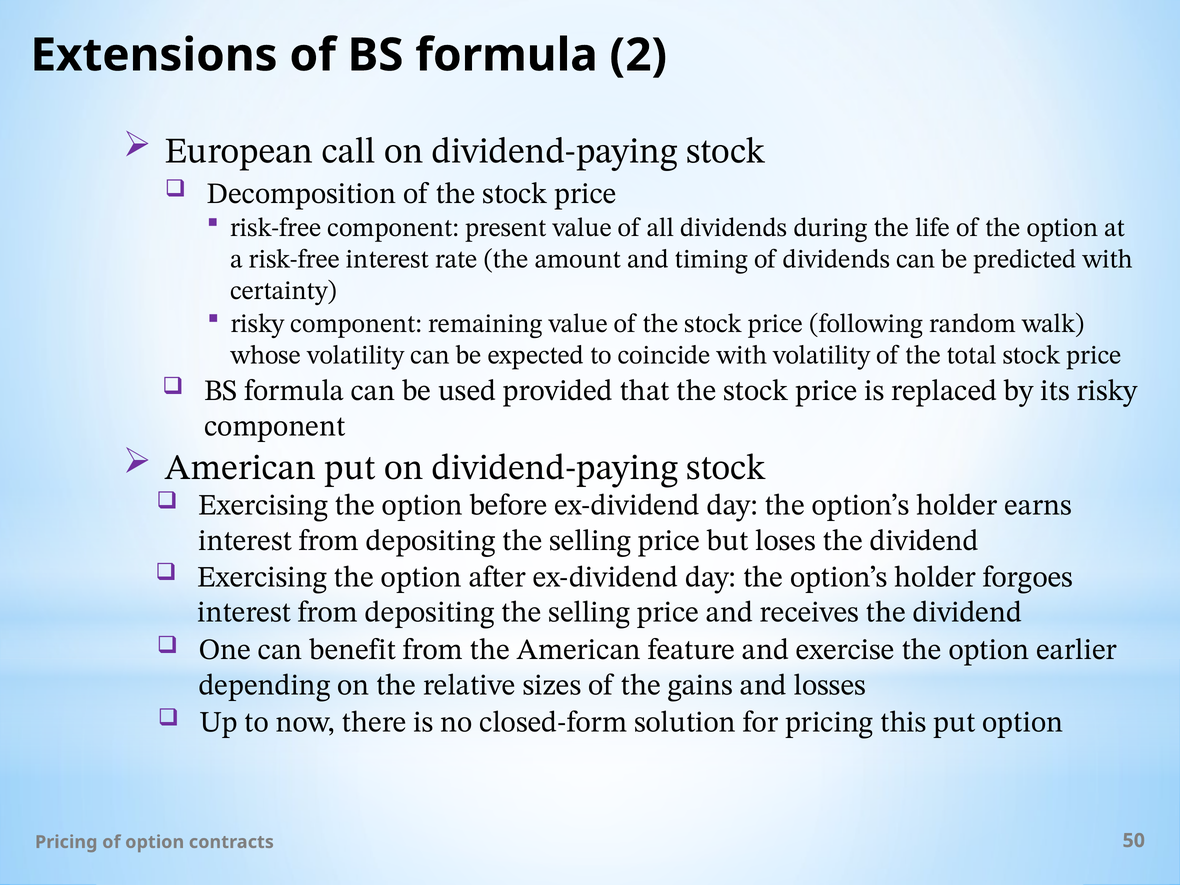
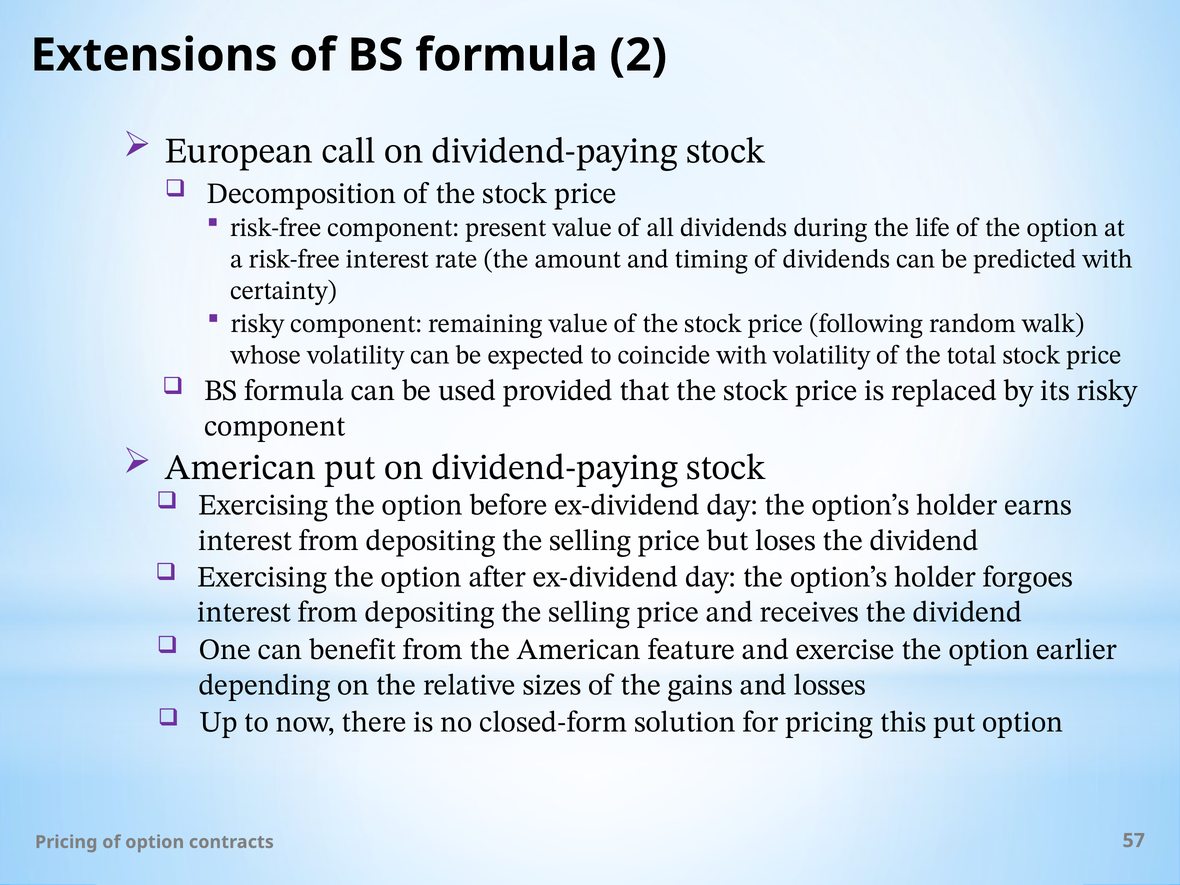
50: 50 -> 57 (1134, 841)
